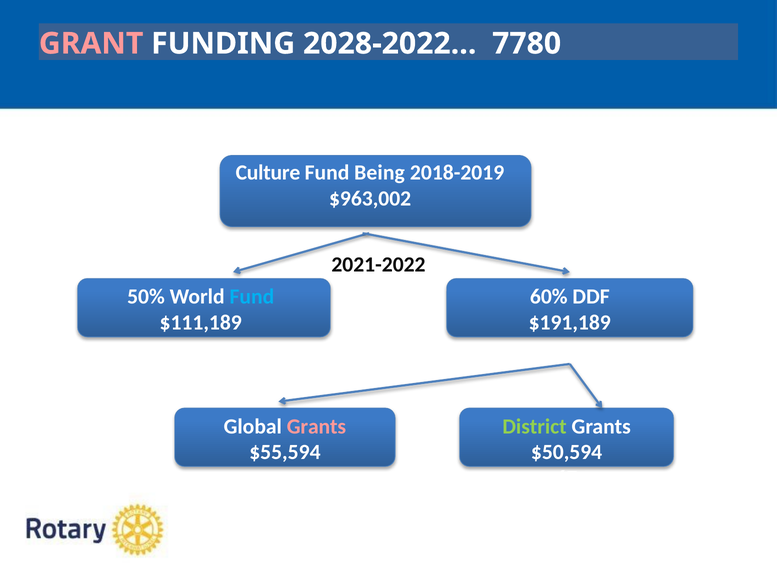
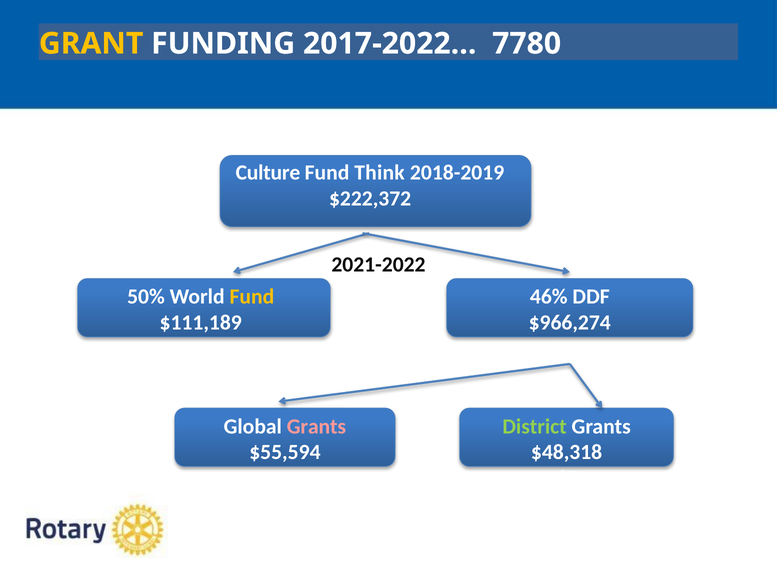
GRANT colour: pink -> yellow (91, 44)
2028-2022…: 2028-2022… -> 2017-2022… (390, 44)
Being: Being -> Think (379, 173)
$963,002: $963,002 -> $222,372 (370, 199)
Fund colour: light blue -> yellow (252, 297)
60%: 60% -> 46% (549, 297)
$191,189: $191,189 -> $966,274 (570, 323)
$50,594: $50,594 -> $48,318 (567, 452)
